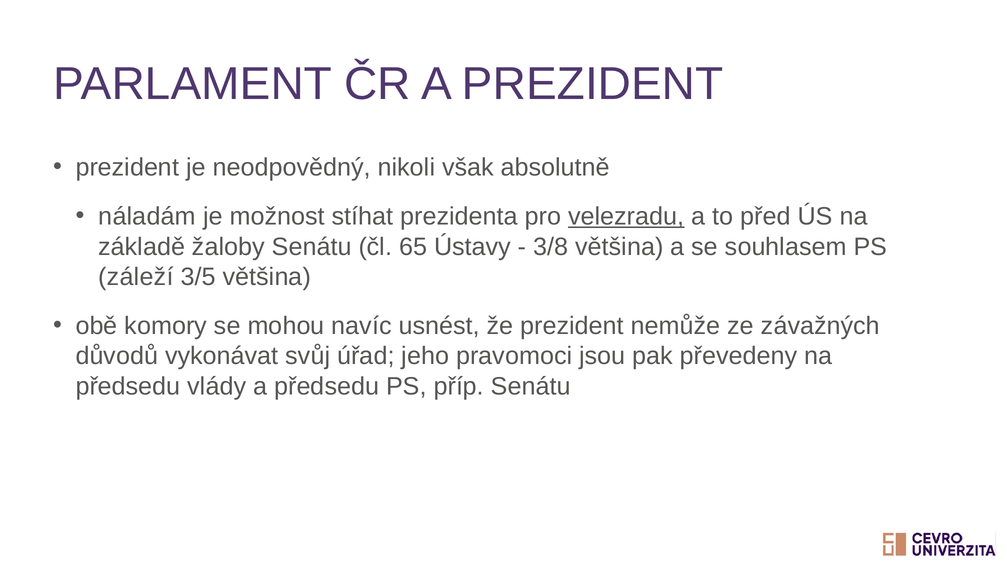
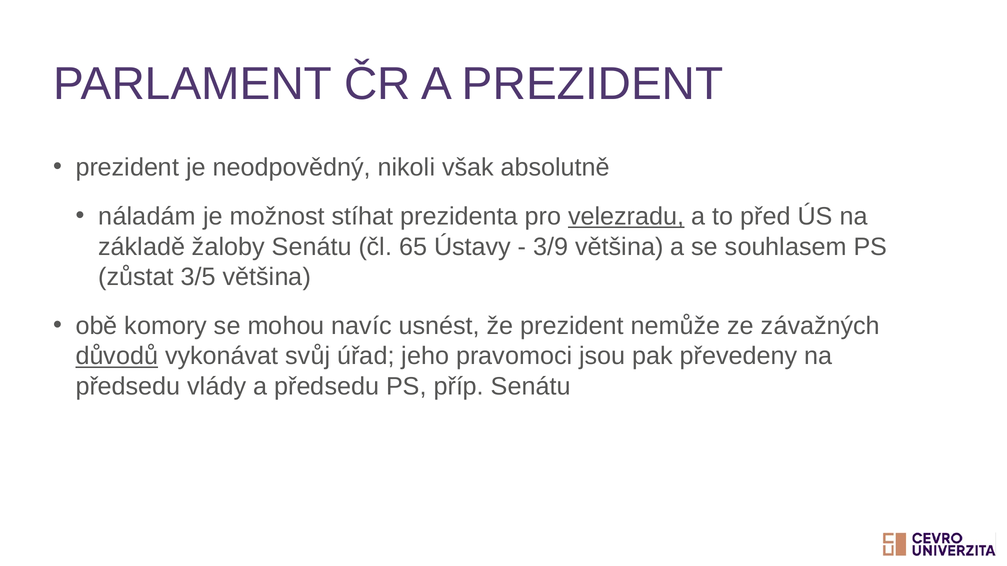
3/8: 3/8 -> 3/9 (551, 247)
záleží: záleží -> zůstat (136, 277)
důvodů underline: none -> present (117, 356)
